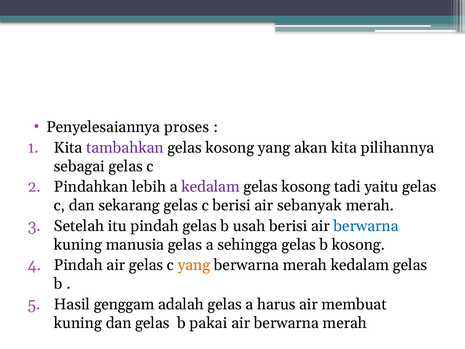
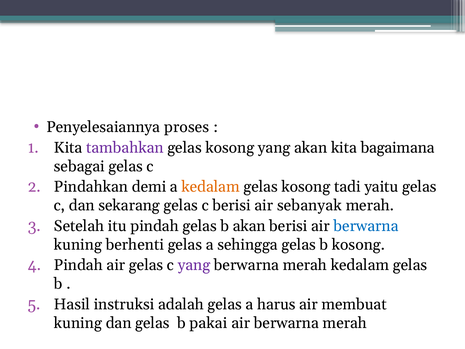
pilihannya: pilihannya -> bagaimana (398, 148)
lebih: lebih -> demi (149, 187)
kedalam colour: purple -> orange (211, 187)
b usah: usah -> akan (249, 226)
manusia: manusia -> berhenti (135, 244)
yang colour: orange -> purple (194, 265)
genggam: genggam -> instruksi (124, 304)
